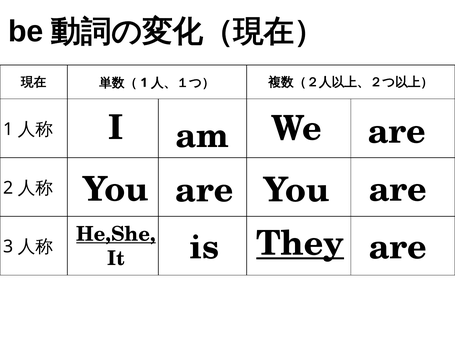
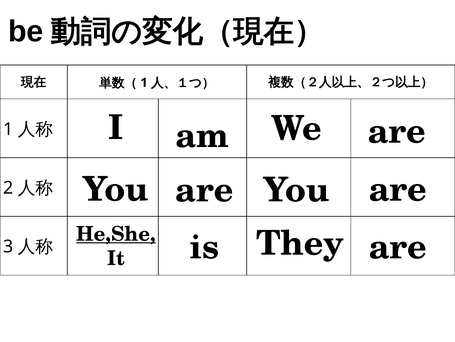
They underline: present -> none (300, 243)
